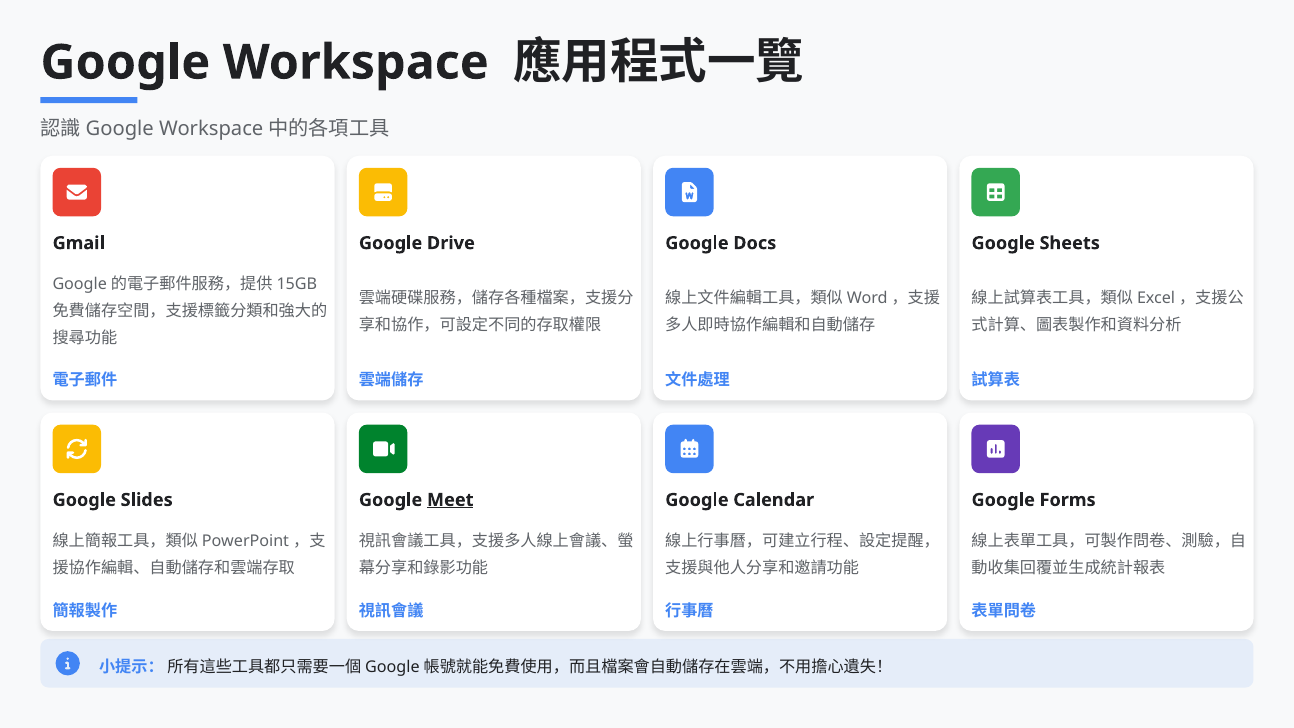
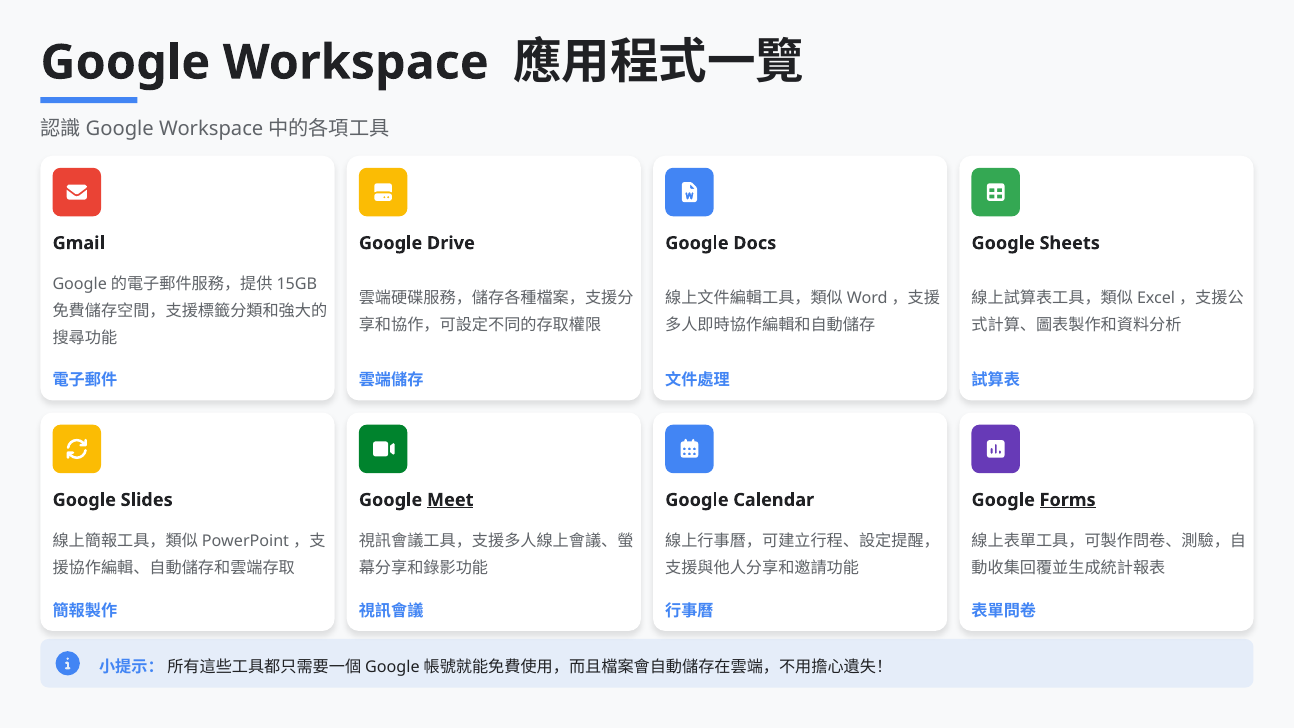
Forms underline: none -> present (1068, 500)
